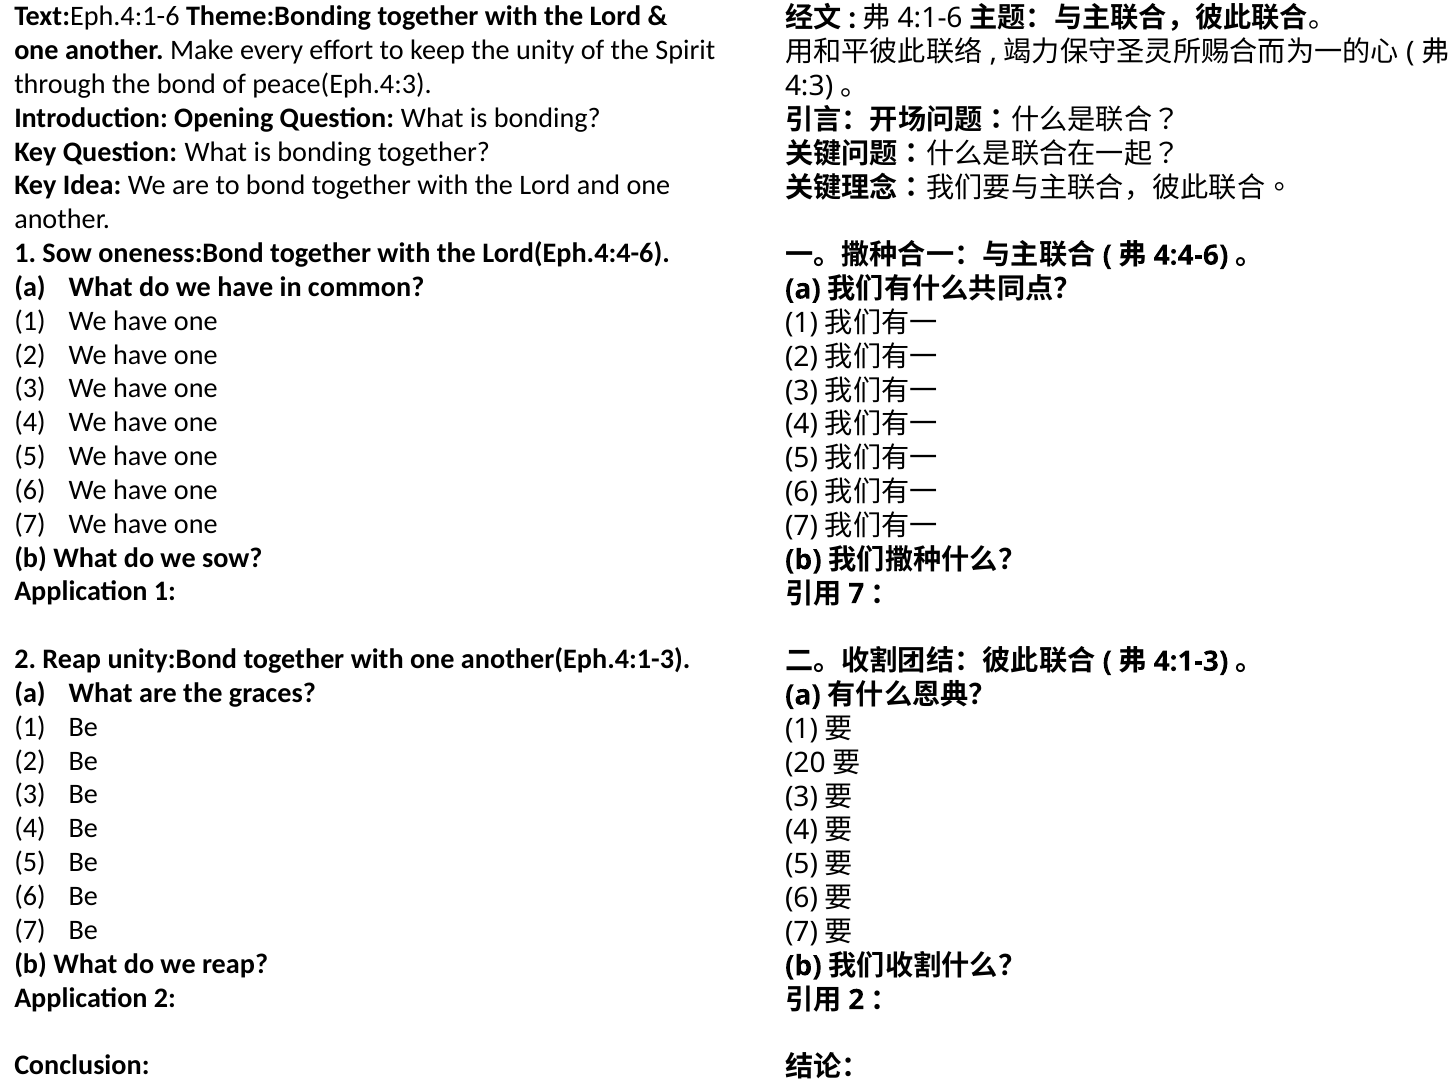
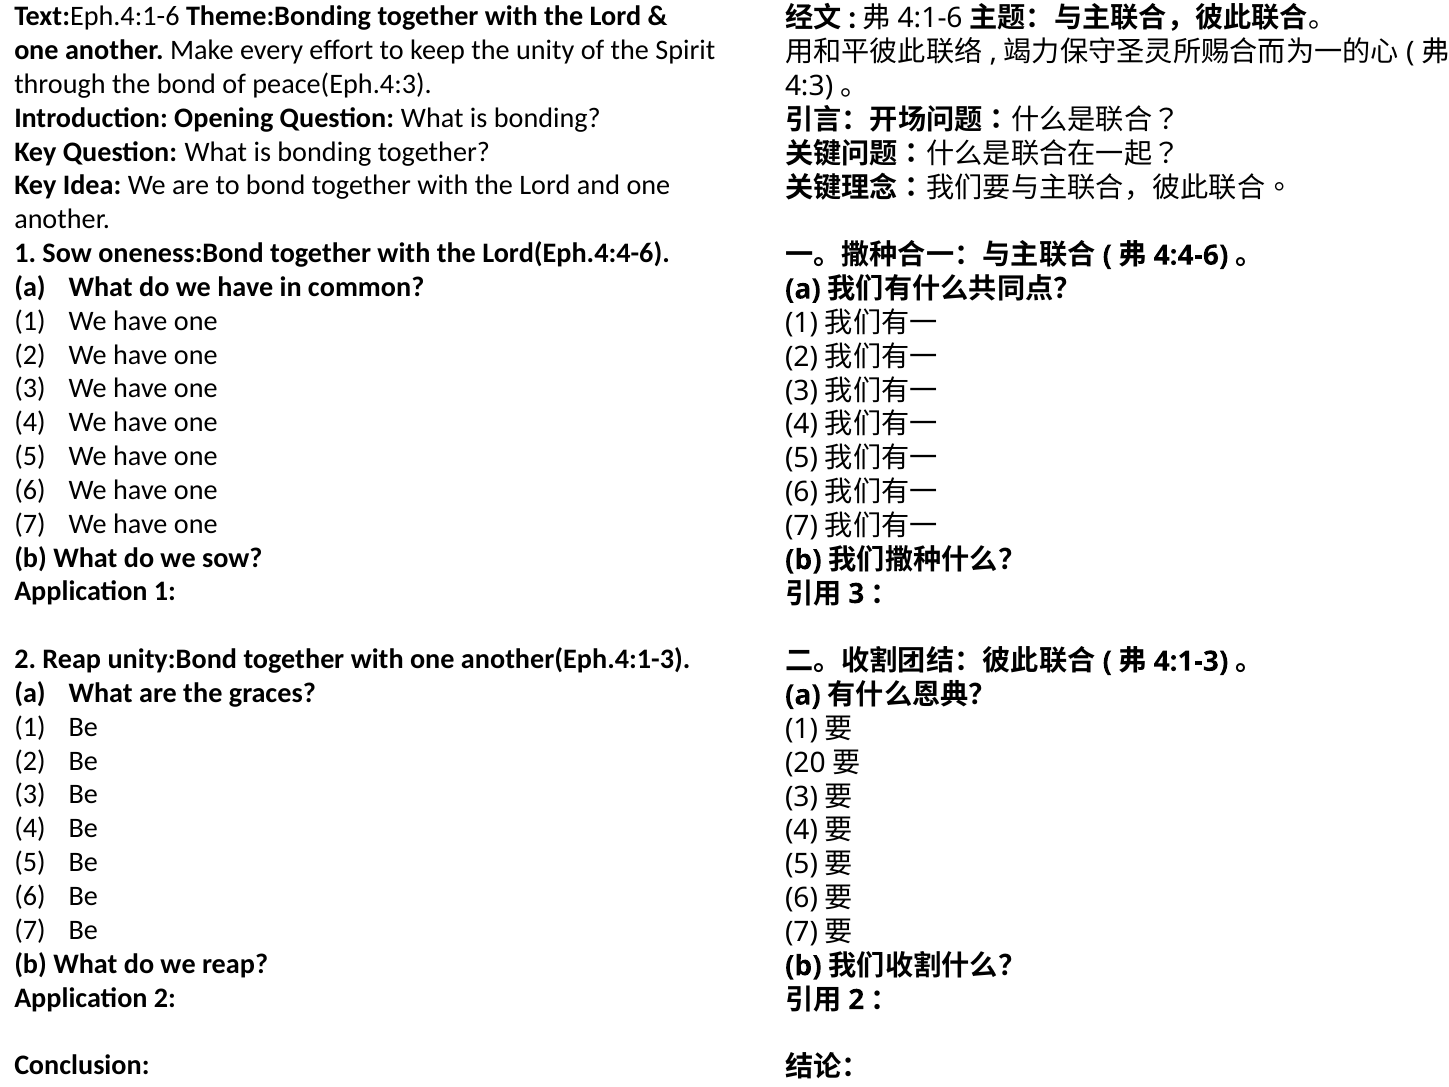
7: 7 -> 3 (856, 594)
